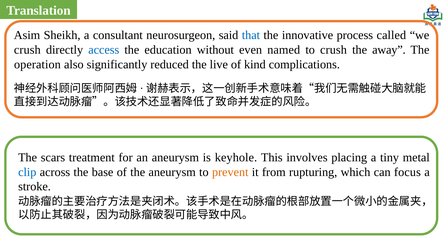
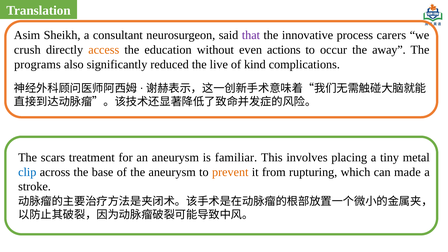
that colour: blue -> purple (251, 35)
called: called -> carers (391, 35)
access colour: blue -> orange (104, 50)
named: named -> actions (284, 50)
to crush: crush -> occur (334, 50)
operation: operation -> programs (37, 64)
keyhole: keyhole -> familiar (236, 158)
focus: focus -> made (407, 172)
